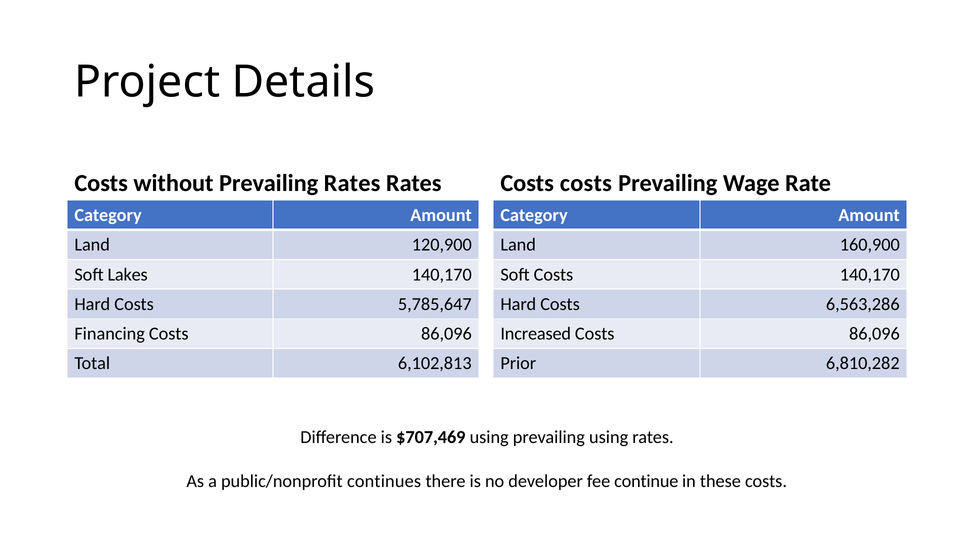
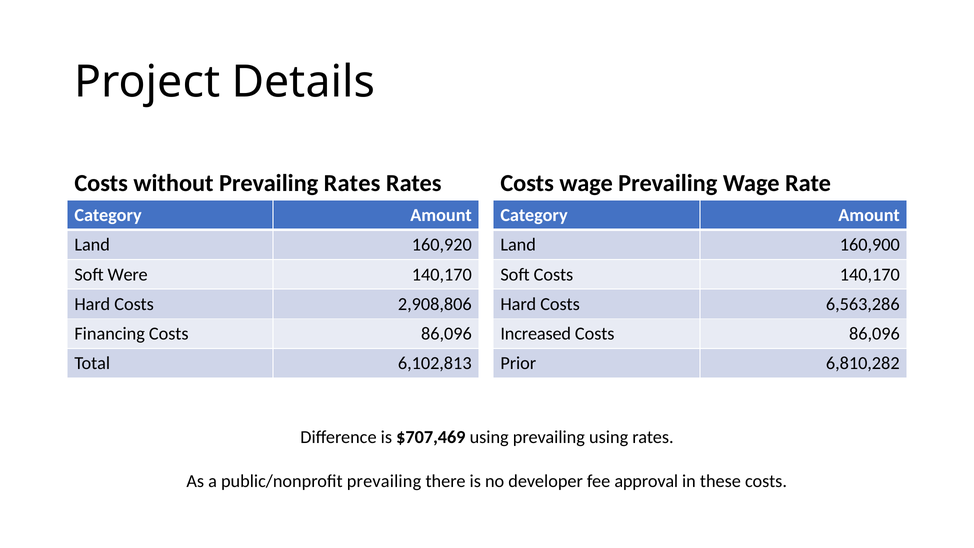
Costs costs: costs -> wage (586, 183)
120,900: 120,900 -> 160,920 (442, 245)
Lakes: Lakes -> Were (128, 274)
5,785,647: 5,785,647 -> 2,908,806 (435, 304)
public/nonprofit continues: continues -> prevailing (384, 481)
continue: continue -> approval (646, 481)
